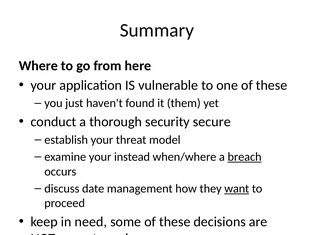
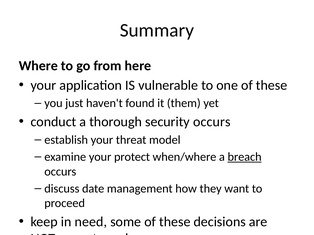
security secure: secure -> occurs (212, 122)
instead: instead -> protect (132, 157)
want underline: present -> none (237, 189)
